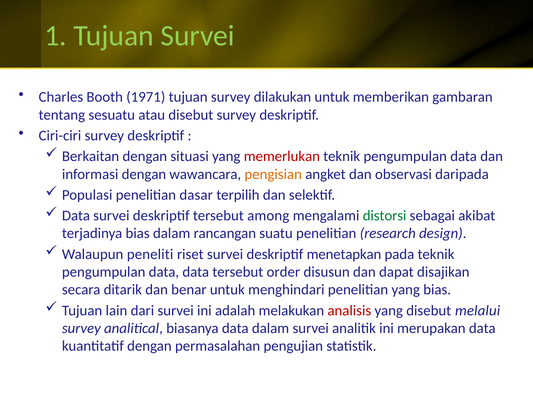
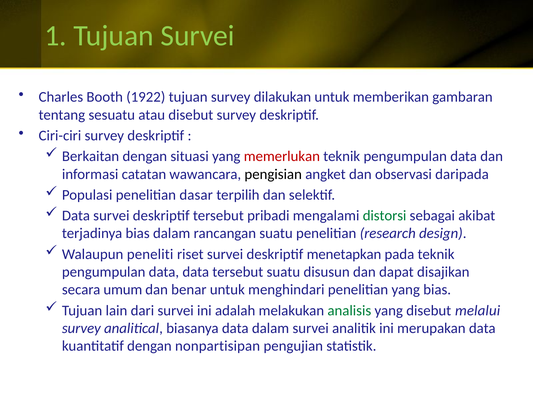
1971: 1971 -> 1922 (146, 97)
informasi dengan: dengan -> catatan (144, 174)
pengisian colour: orange -> black (273, 174)
among: among -> pribadi (268, 215)
tersebut order: order -> suatu (283, 272)
ditarik: ditarik -> umum (123, 290)
analisis colour: red -> green (349, 310)
permasalahan: permasalahan -> nonpartisipan (218, 346)
